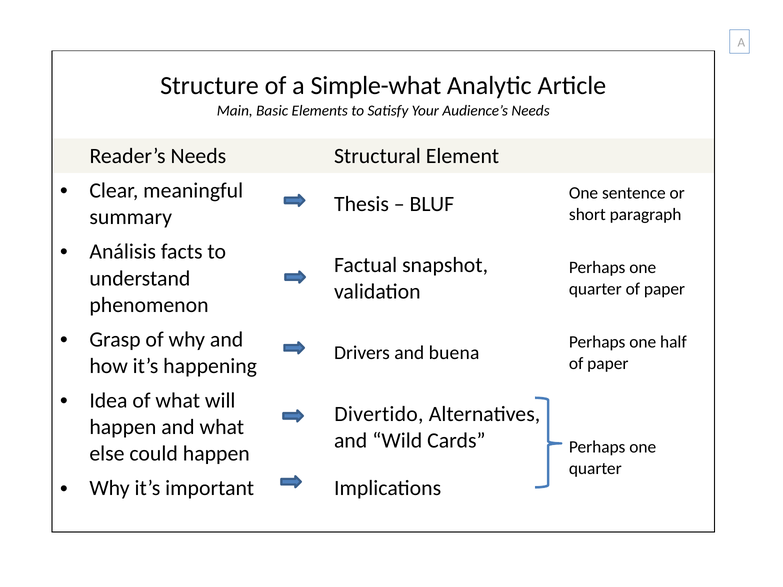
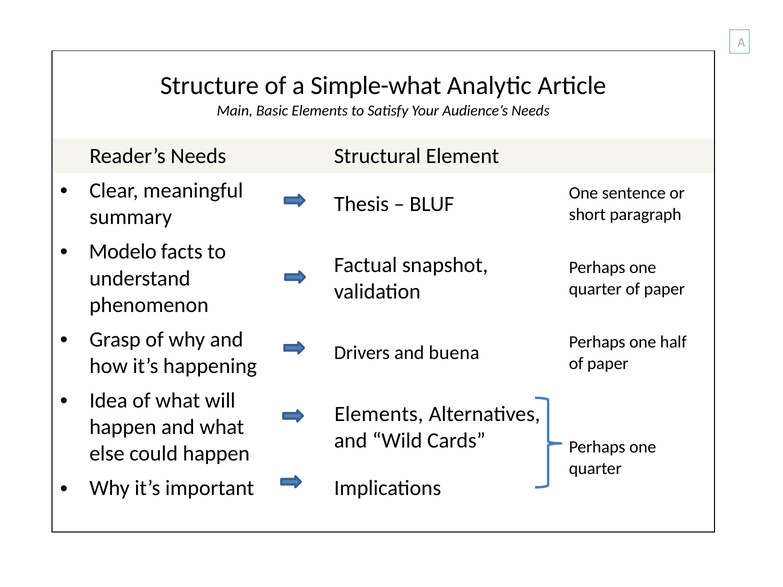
Análisis: Análisis -> Modelo (123, 252)
Divertido: Divertido -> Elements (379, 414)
